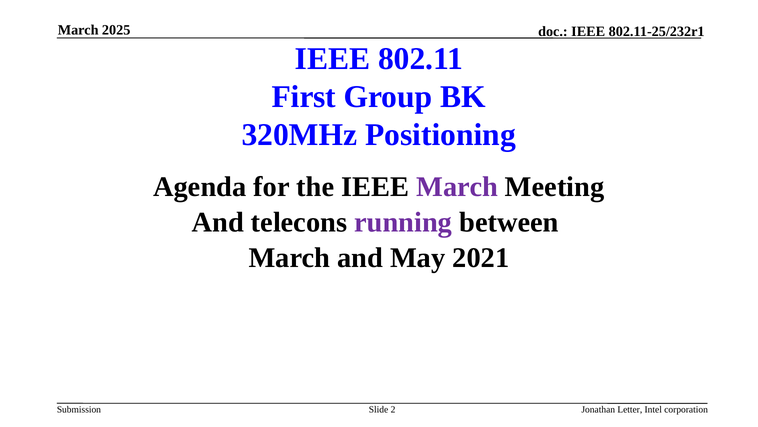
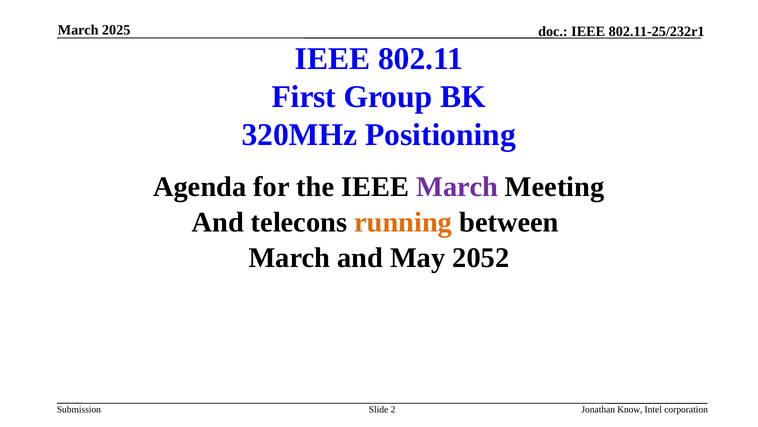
running colour: purple -> orange (403, 222)
2021: 2021 -> 2052 (481, 257)
Letter: Letter -> Know (630, 409)
